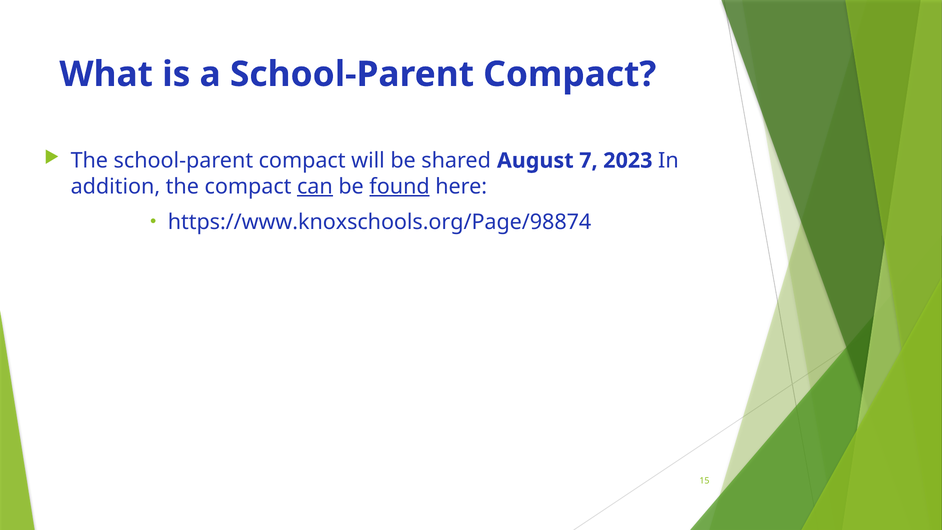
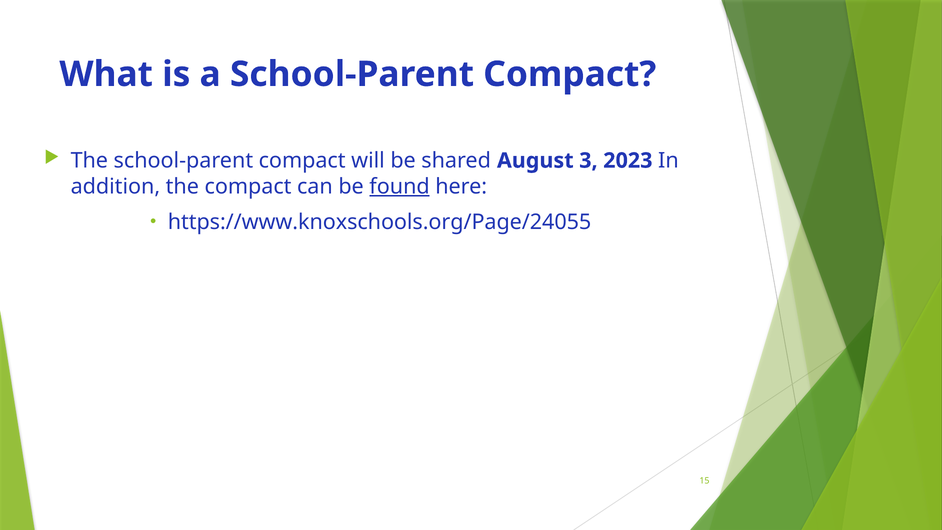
7: 7 -> 3 (588, 161)
can underline: present -> none (315, 186)
https://www.knoxschools.org/Page/98874: https://www.knoxschools.org/Page/98874 -> https://www.knoxschools.org/Page/24055 (380, 222)
